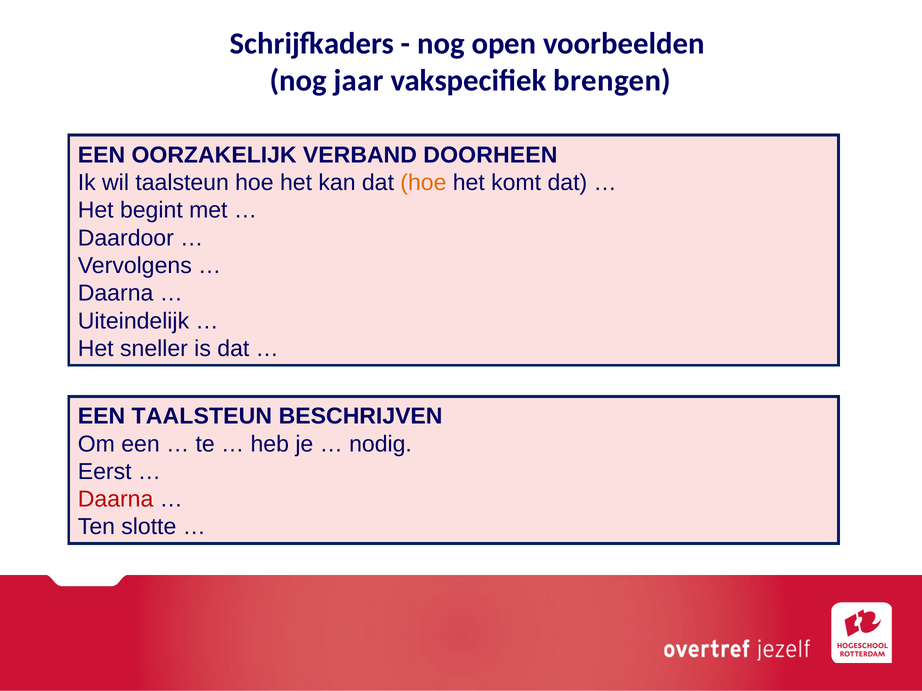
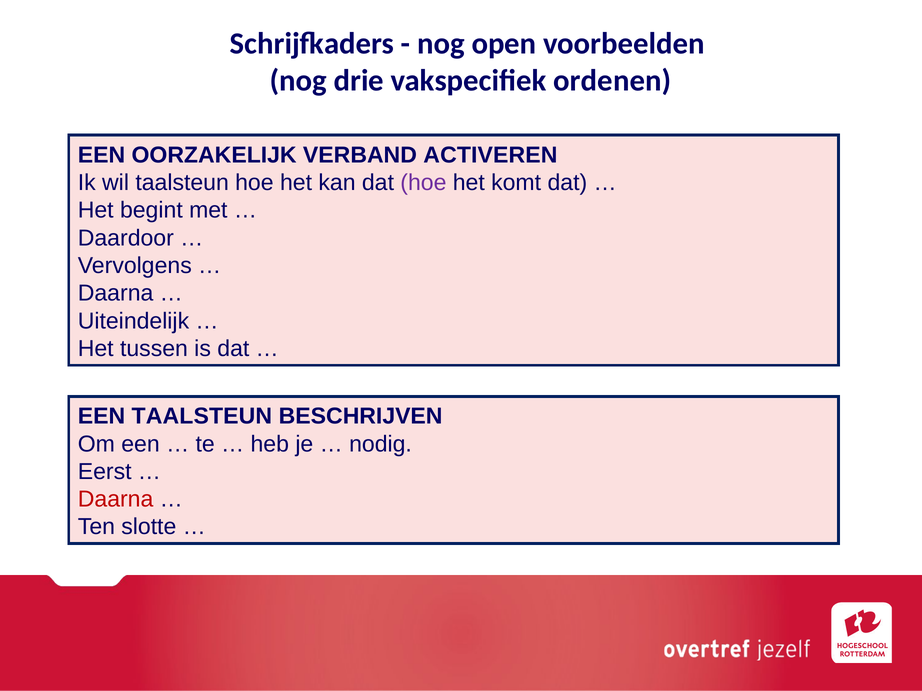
jaar: jaar -> drie (359, 81)
brengen: brengen -> ordenen (612, 81)
DOORHEEN: DOORHEEN -> ACTIVEREN (490, 155)
hoe colour: orange -> purple (423, 183)
sneller: sneller -> tussen (154, 349)
